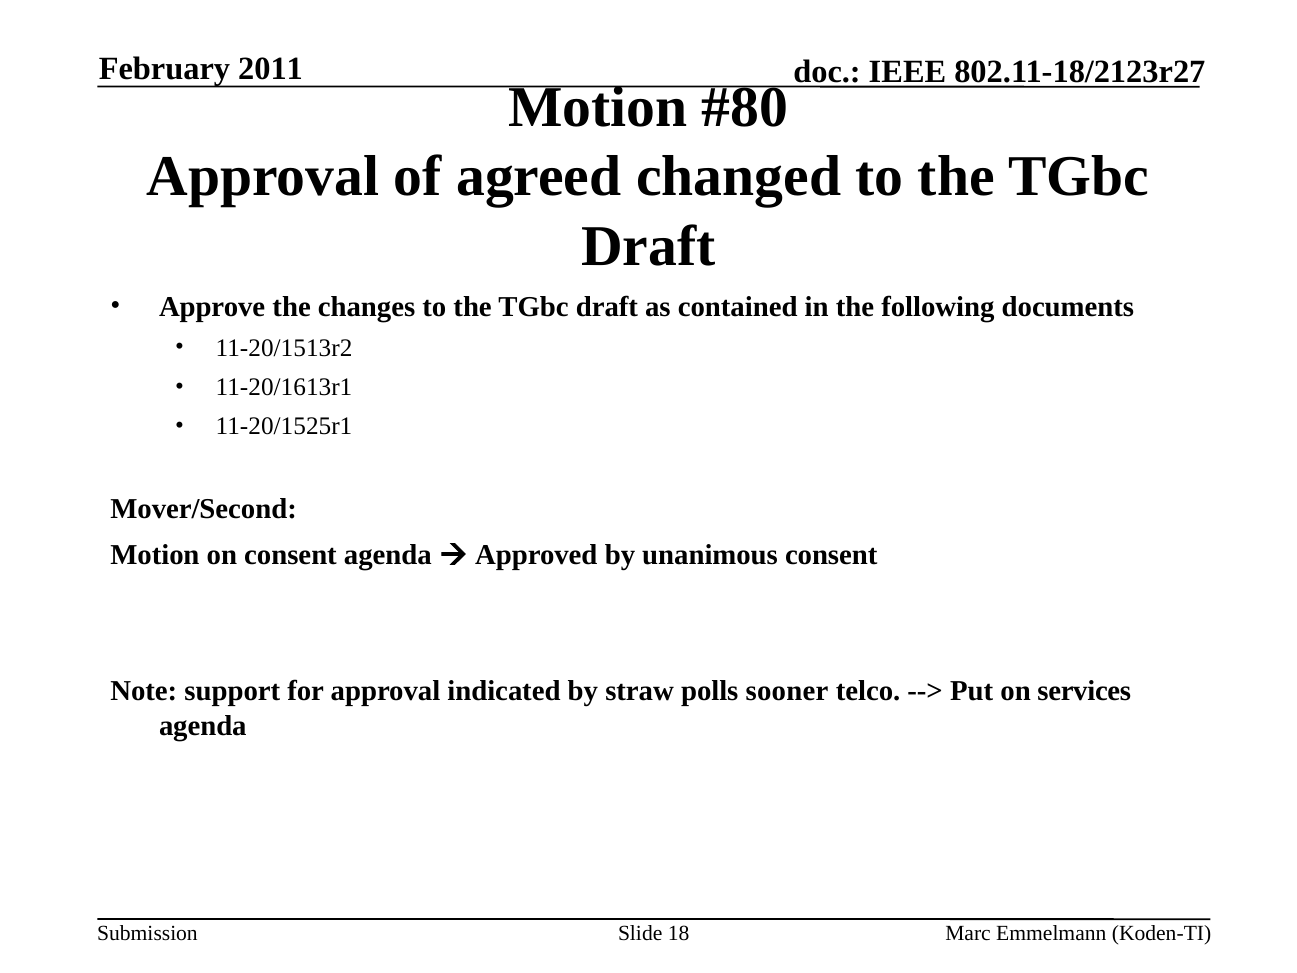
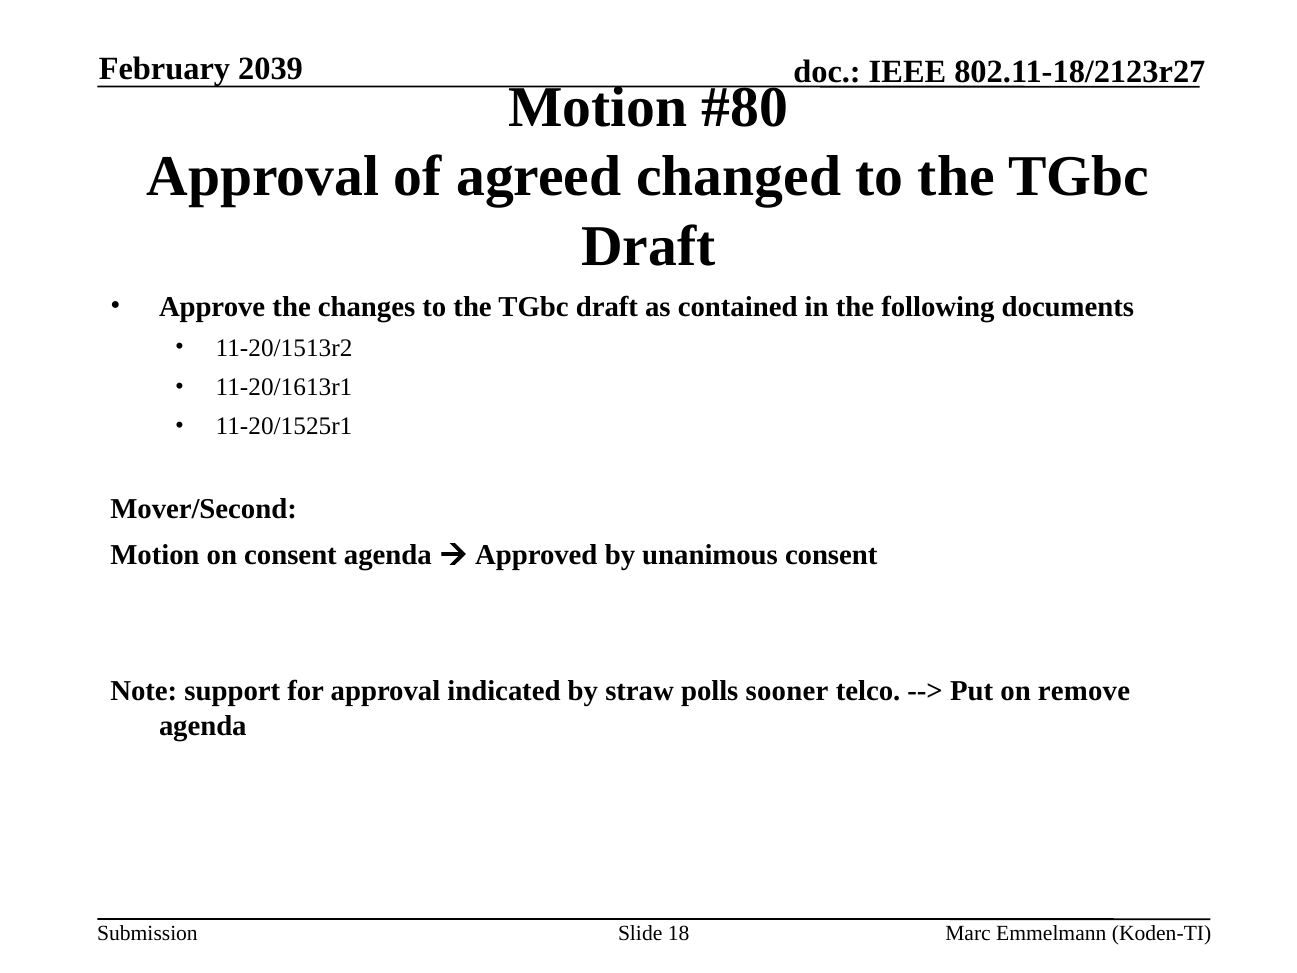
2011: 2011 -> 2039 (271, 69)
services: services -> remove (1084, 691)
